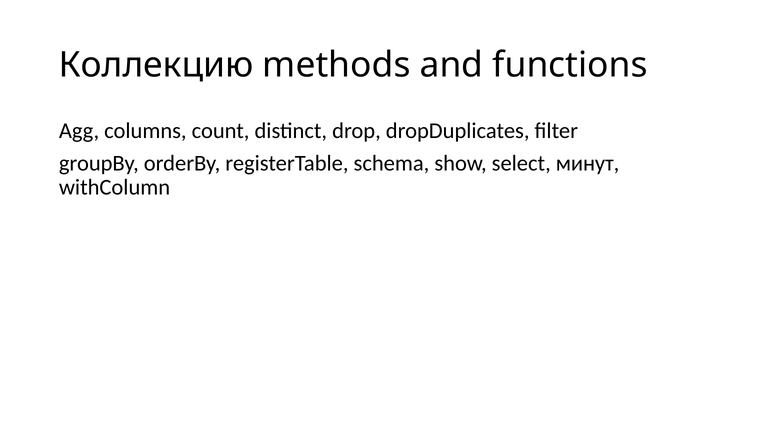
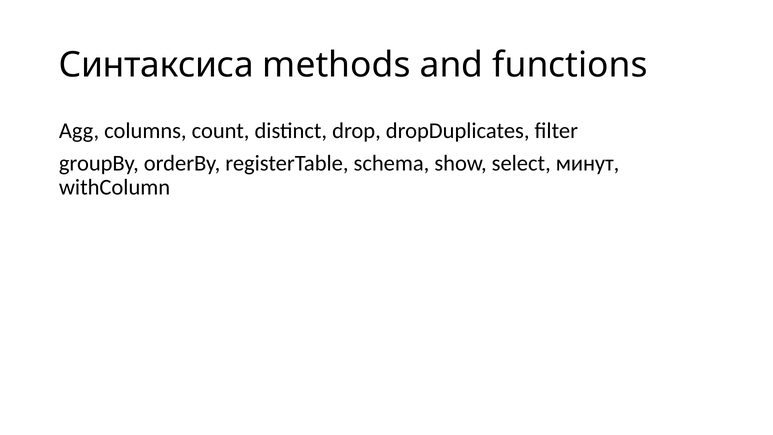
Коллекцию: Коллекцию -> Синтаксиса (156, 65)
